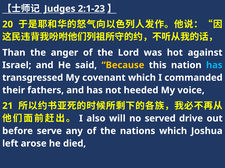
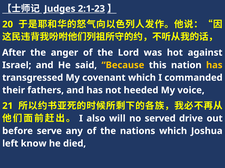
Than: Than -> After (14, 53)
has colour: light blue -> yellow (214, 65)
arose: arose -> know (34, 144)
